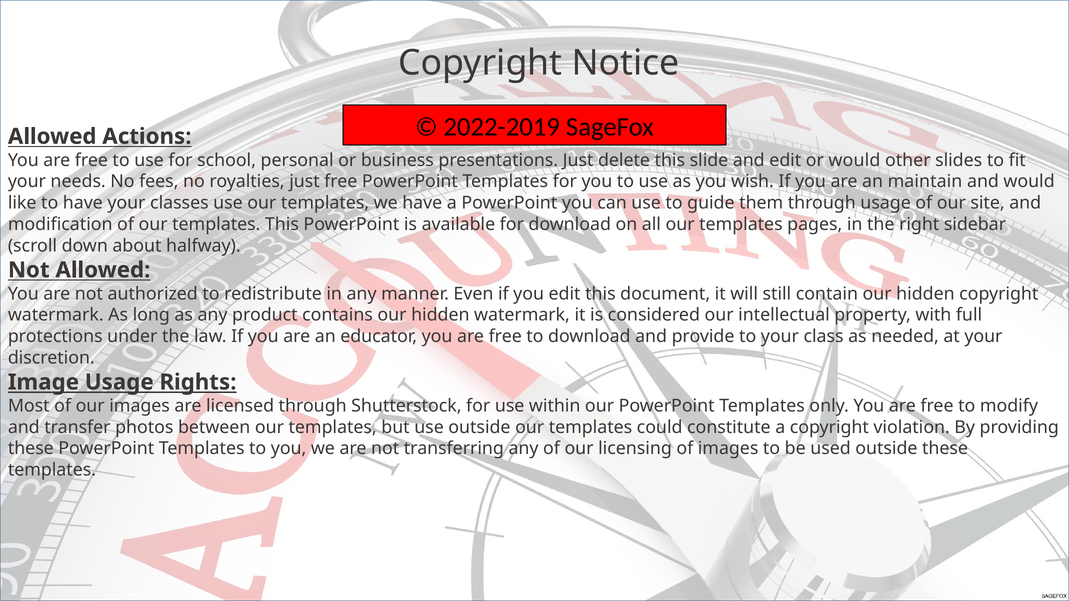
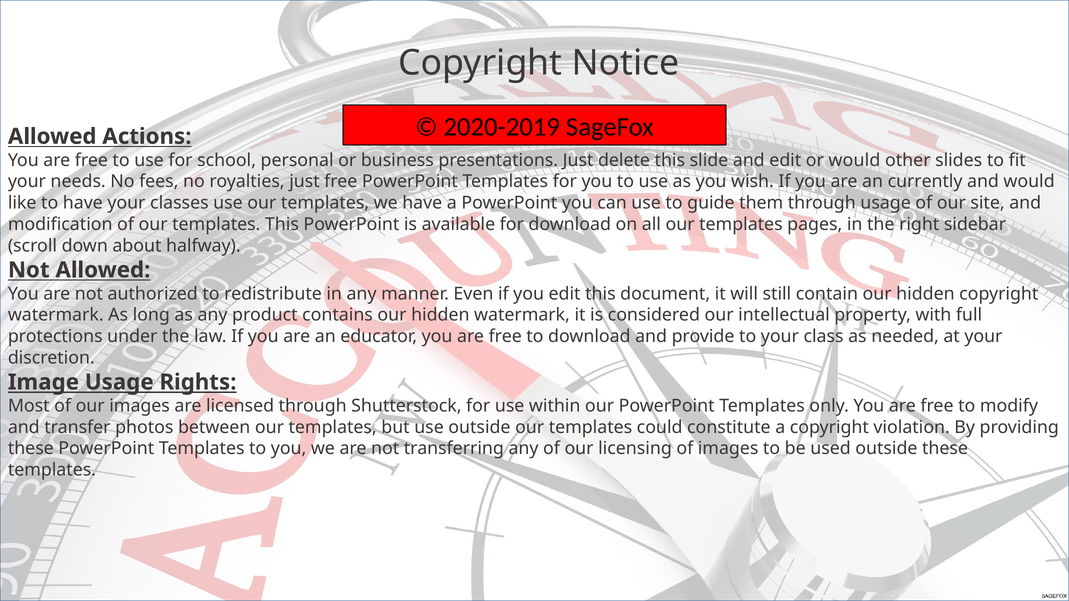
2022-2019: 2022-2019 -> 2020-2019 (502, 127)
maintain: maintain -> currently (925, 182)
